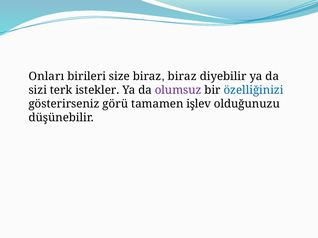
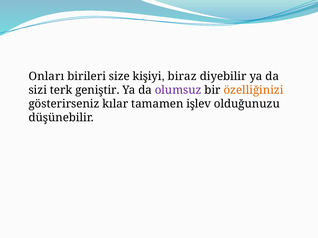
size biraz: biraz -> kişiyi (147, 77)
istekler: istekler -> geniştir (97, 90)
özelliğinizi colour: blue -> orange (254, 90)
görü: görü -> kılar (115, 104)
